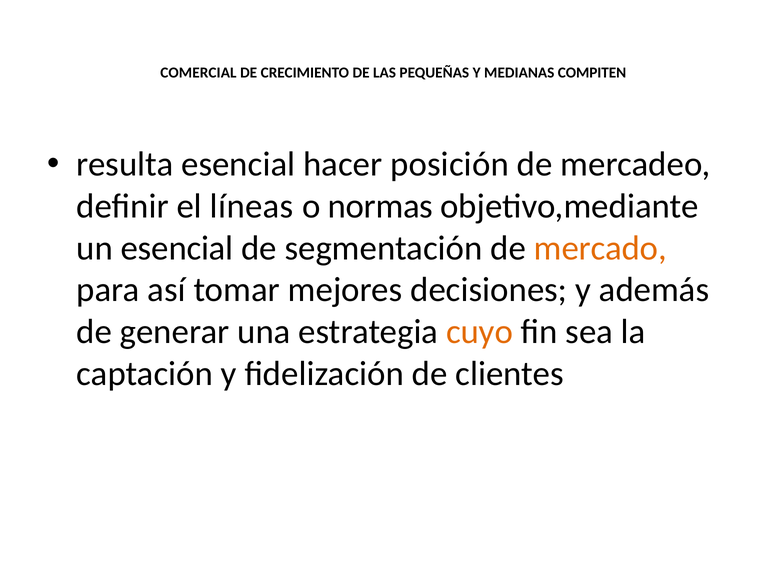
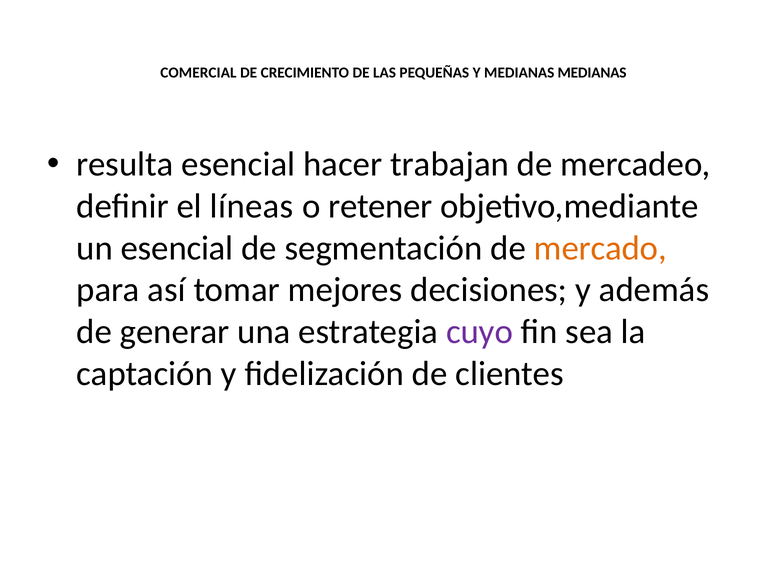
MEDIANAS COMPITEN: COMPITEN -> MEDIANAS (592, 73)
posición: posición -> trabajan (450, 164)
normas: normas -> retener (380, 206)
cuyo colour: orange -> purple (480, 332)
